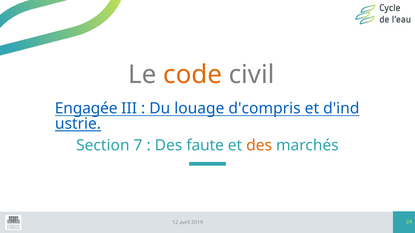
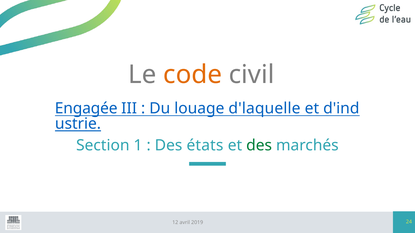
d'compris: d'compris -> d'laquelle (264, 109)
7: 7 -> 1 (138, 146)
faute: faute -> états (205, 146)
des colour: orange -> green (259, 146)
